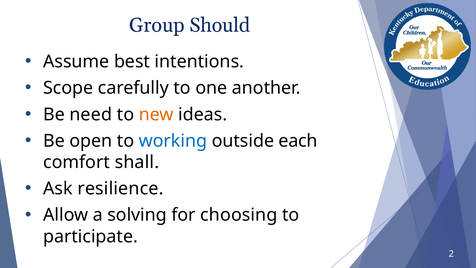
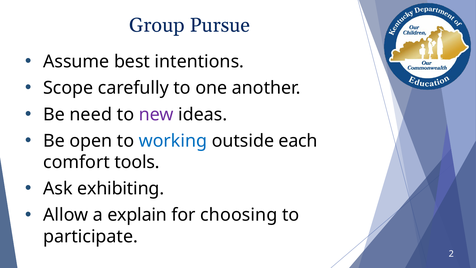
Should: Should -> Pursue (220, 25)
new colour: orange -> purple (156, 114)
shall: shall -> tools (137, 162)
resilience: resilience -> exhibiting (121, 189)
solving: solving -> explain (137, 215)
